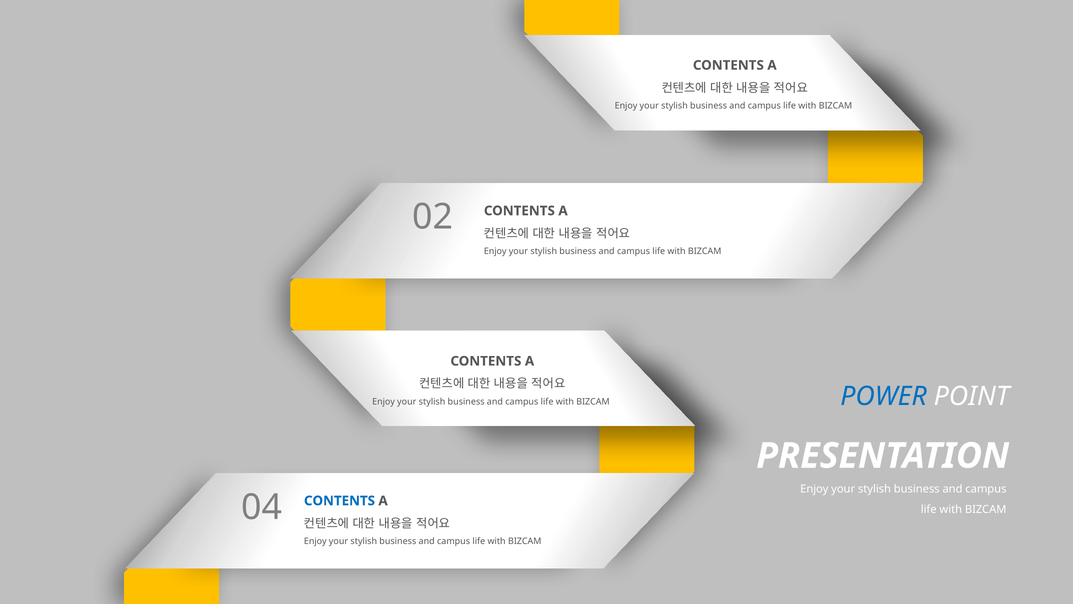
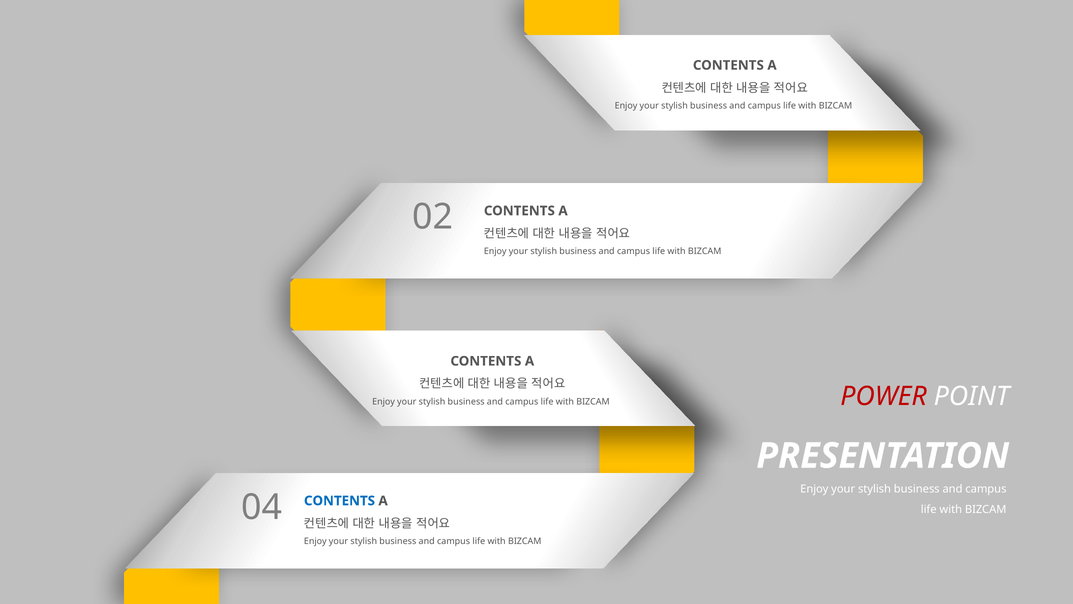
POWER colour: blue -> red (884, 396)
